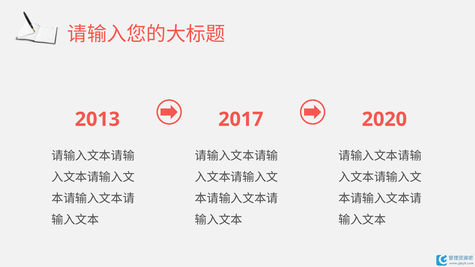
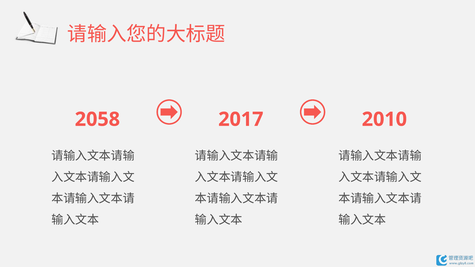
2013: 2013 -> 2058 (97, 119)
2020: 2020 -> 2010 (384, 119)
